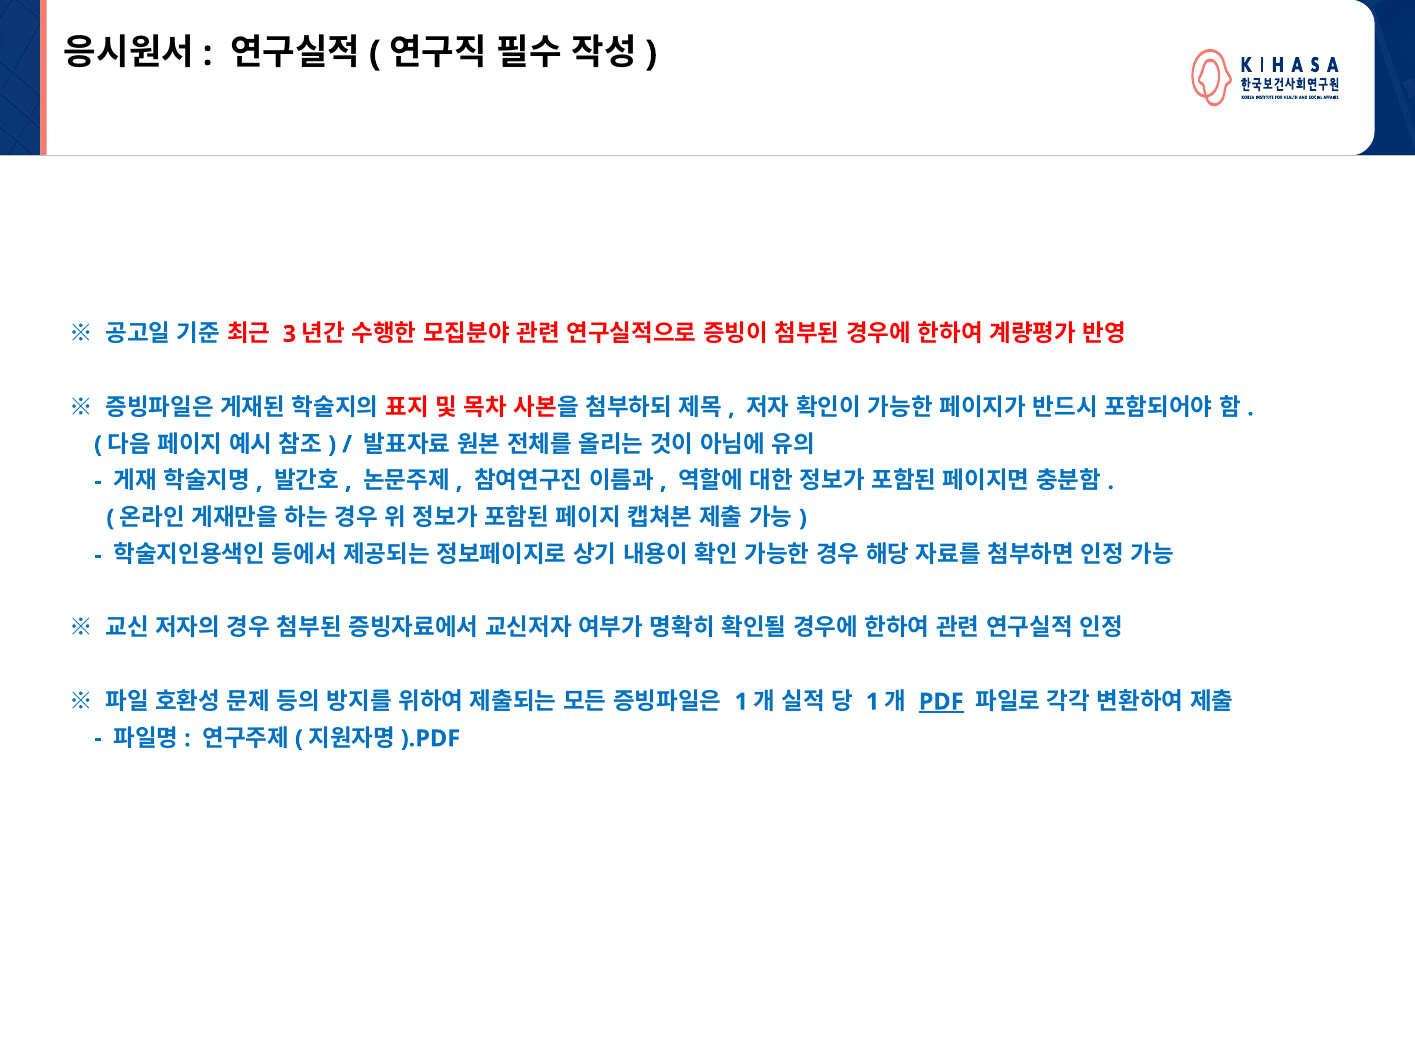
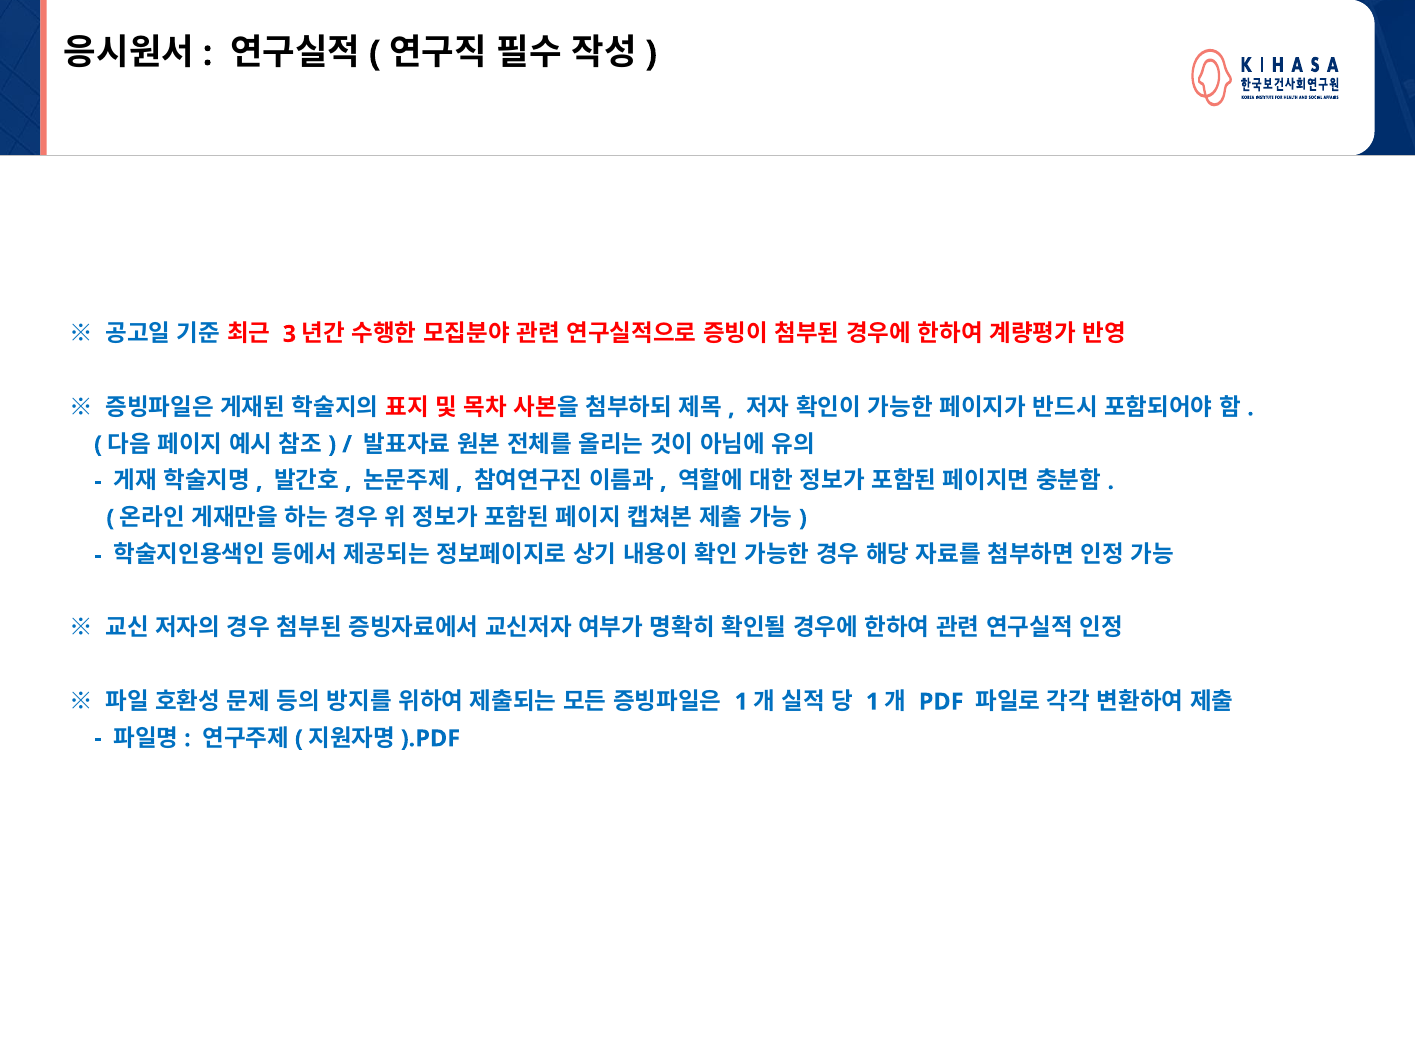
PDF underline: present -> none (941, 702)
